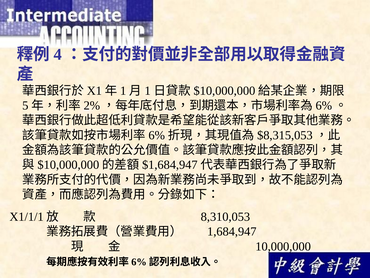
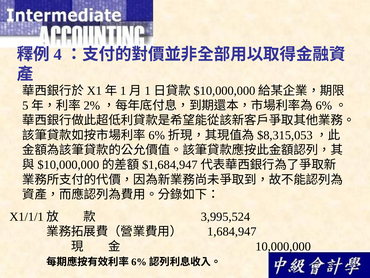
8,310,053: 8,310,053 -> 3,995,524 (225, 216)
